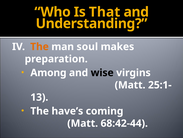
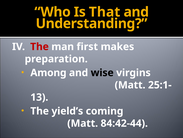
The colour: orange -> red (39, 46)
soul: soul -> first (87, 46)
have’s: have’s -> yield’s (67, 111)
68:42-44: 68:42-44 -> 84:42-44 (124, 123)
